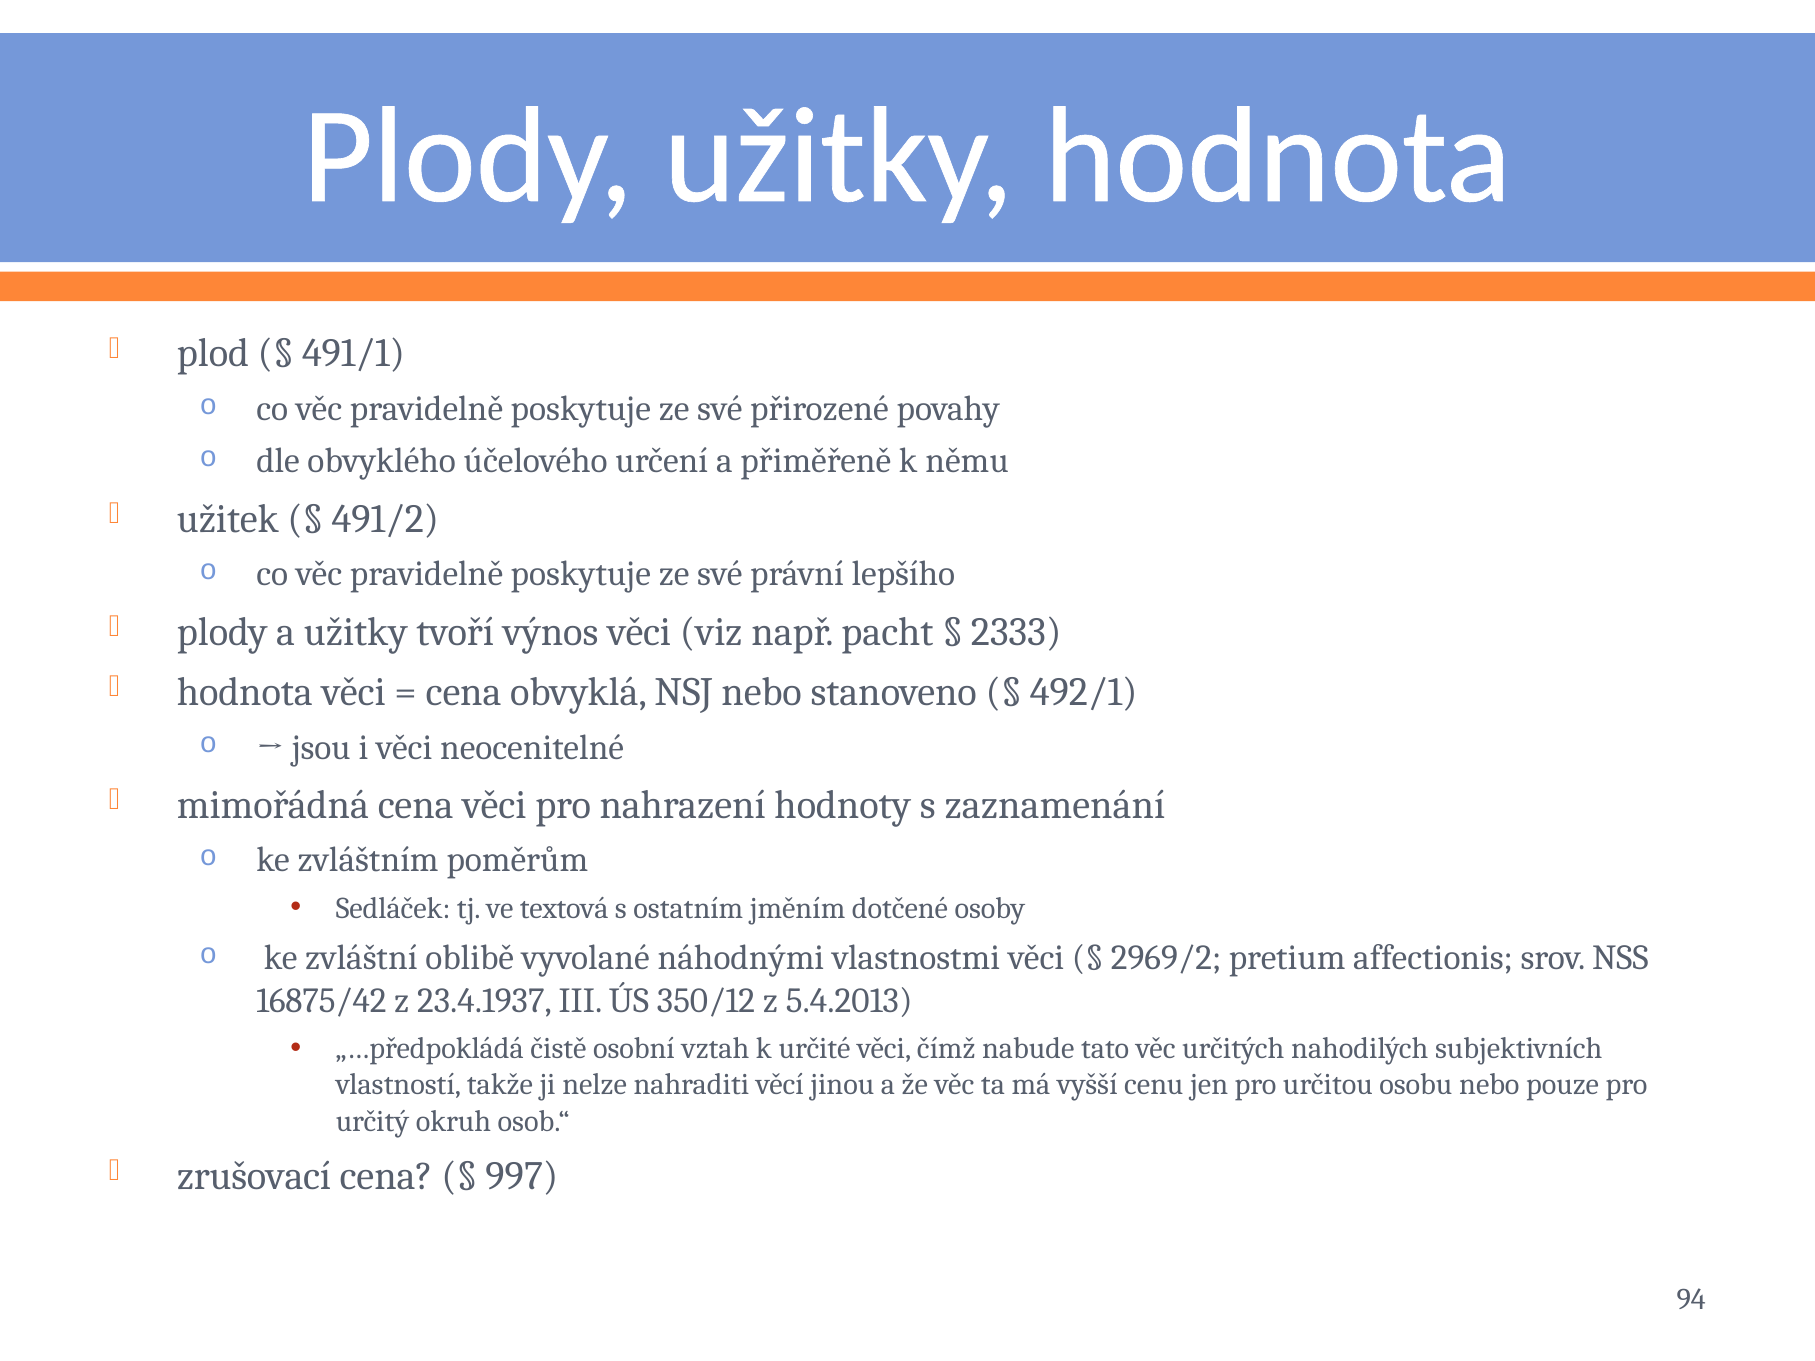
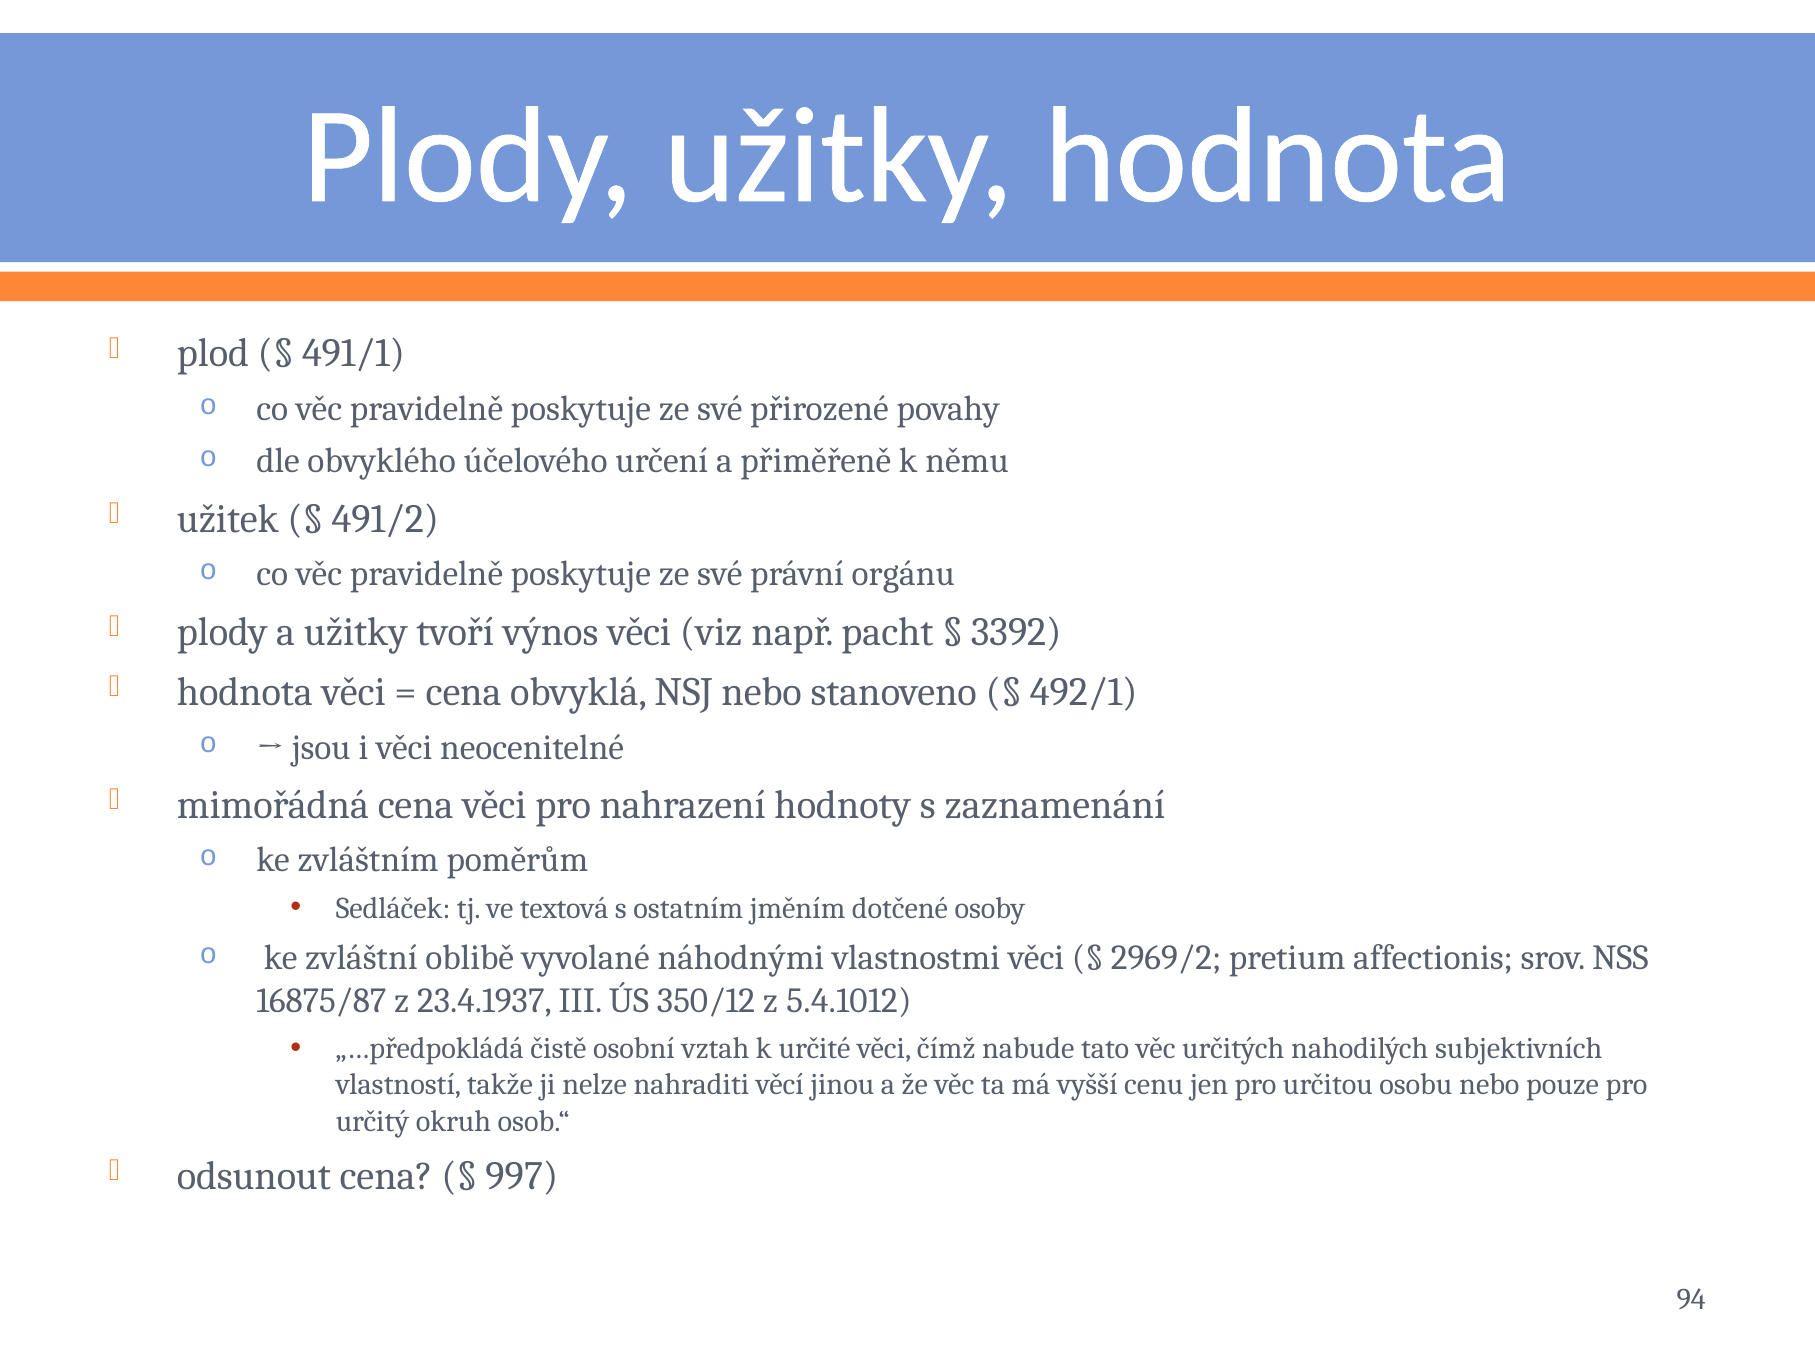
lepšího: lepšího -> orgánu (903, 574)
2333: 2333 -> 3392 (1016, 632)
16875/42: 16875/42 -> 16875/87 (321, 1001)
5.4.2013: 5.4.2013 -> 5.4.1012 (849, 1001)
zrušovací: zrušovací -> odsunout (254, 1176)
